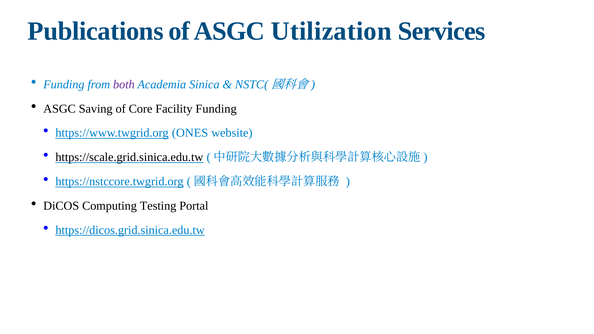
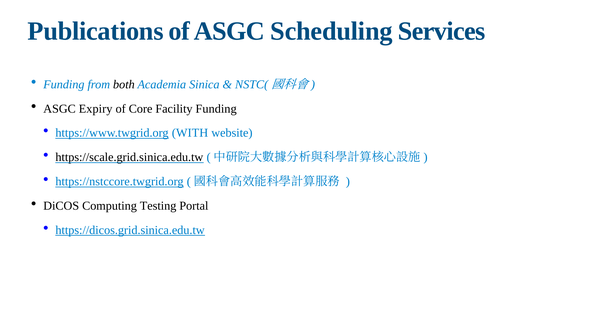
Utilization: Utilization -> Scheduling (331, 31)
both colour: purple -> black (124, 84)
Saving: Saving -> Expiry (96, 109)
ONES: ONES -> WITH (190, 133)
